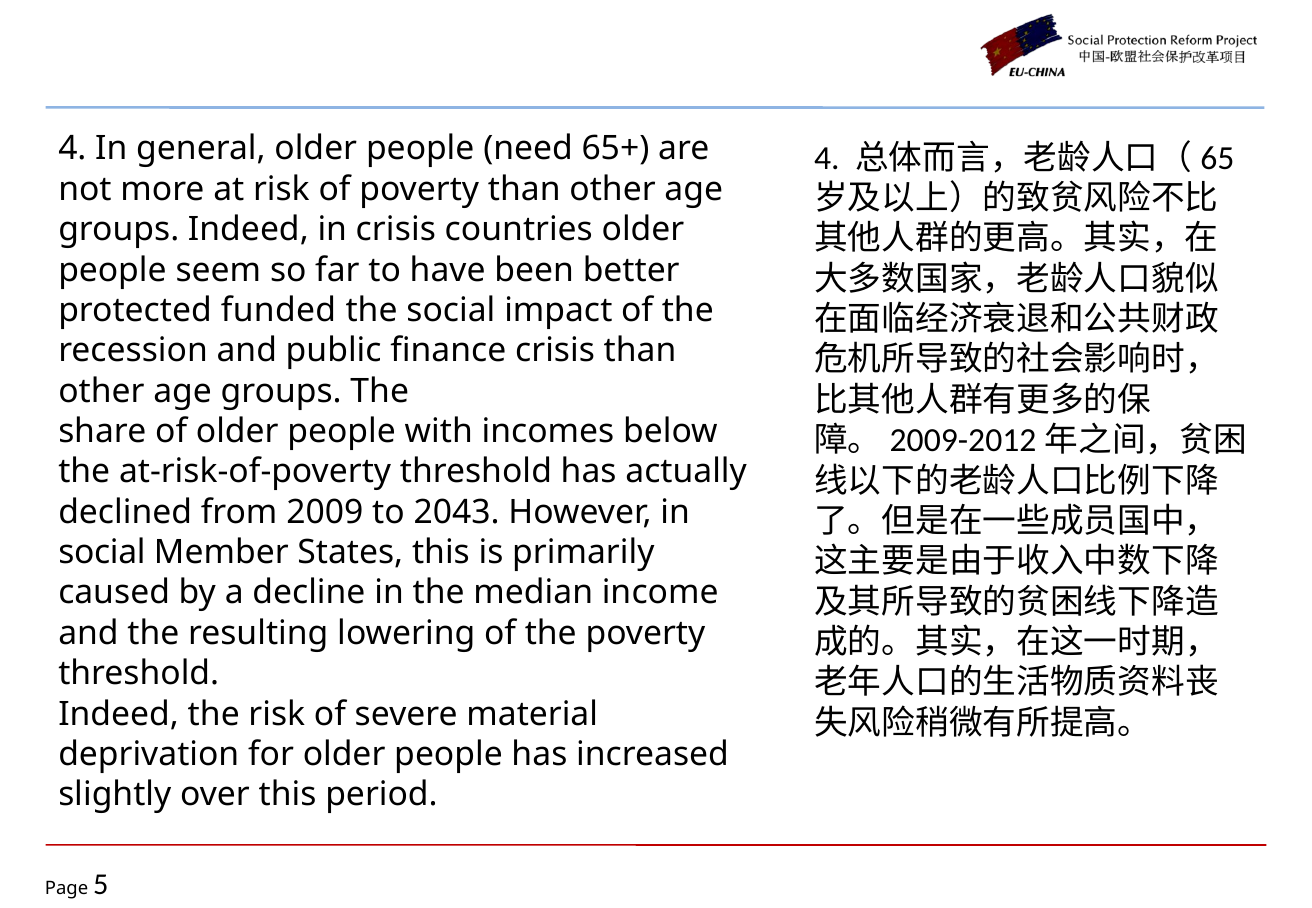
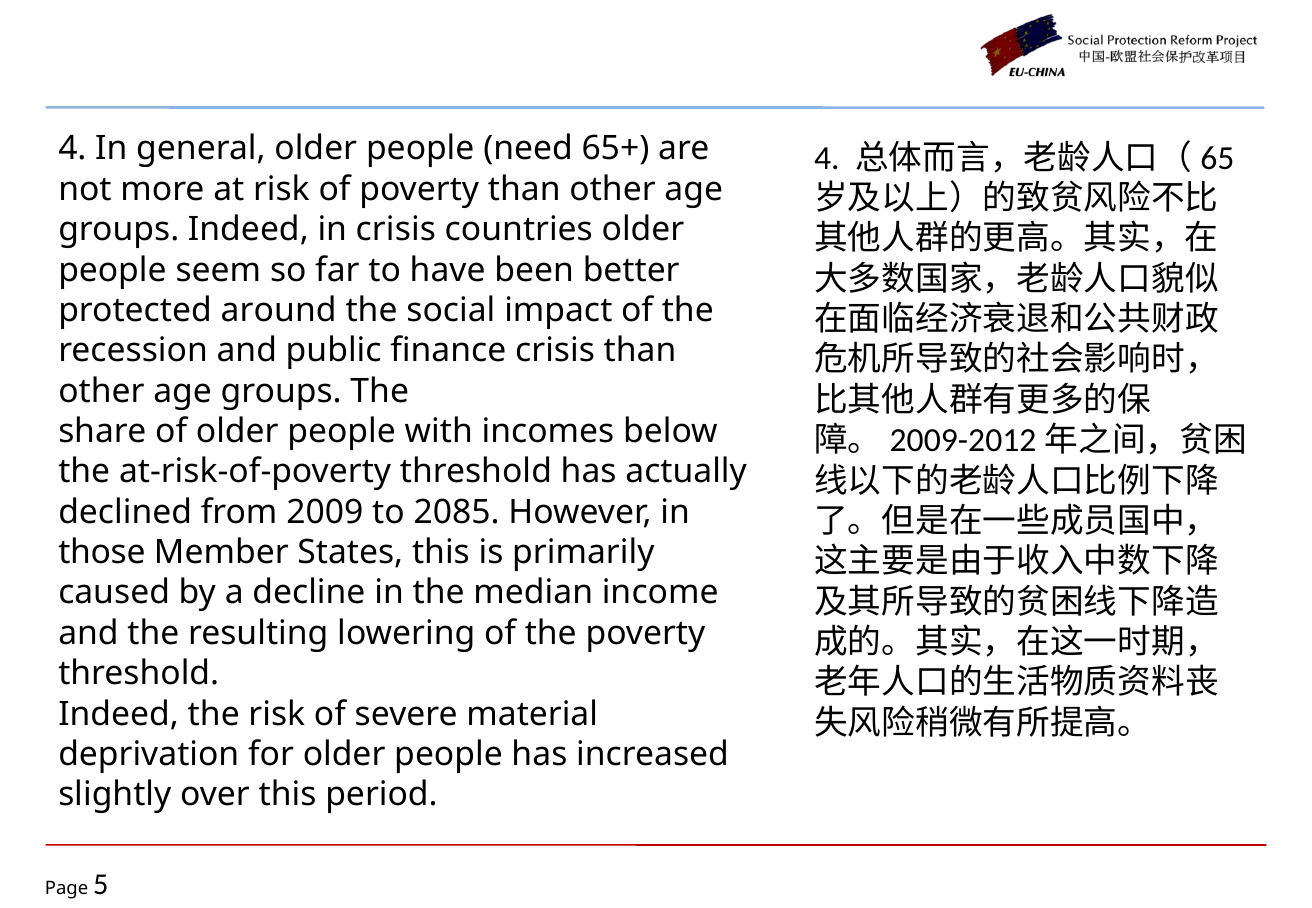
funded: funded -> around (279, 310)
2043: 2043 -> 2085 (457, 512)
social: social -> those (102, 553)
